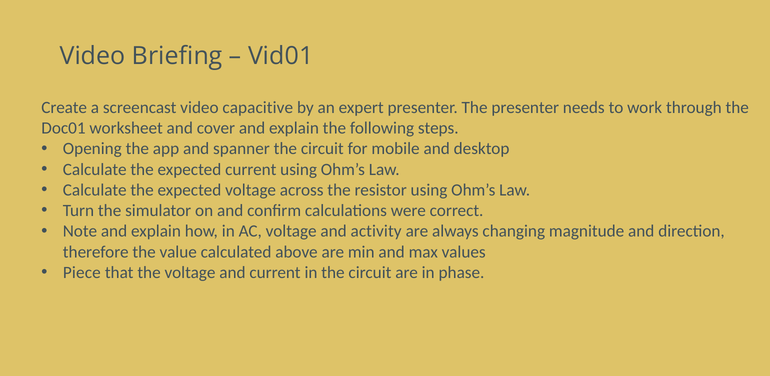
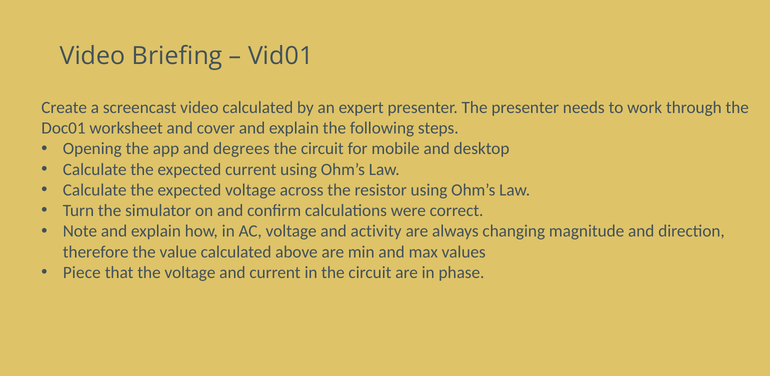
video capacitive: capacitive -> calculated (258, 108)
spanner: spanner -> degrees (241, 149)
